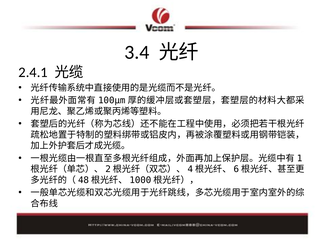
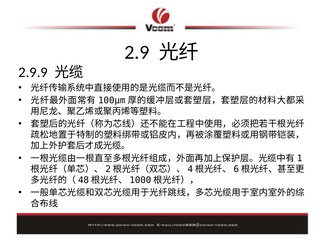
3.4: 3.4 -> 2.9 (137, 52)
2.4.1: 2.4.1 -> 2.9.9 (33, 72)
